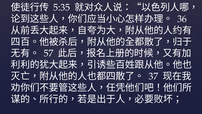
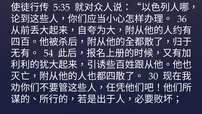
57: 57 -> 54 (49, 53)
37: 37 -> 30 (153, 76)
